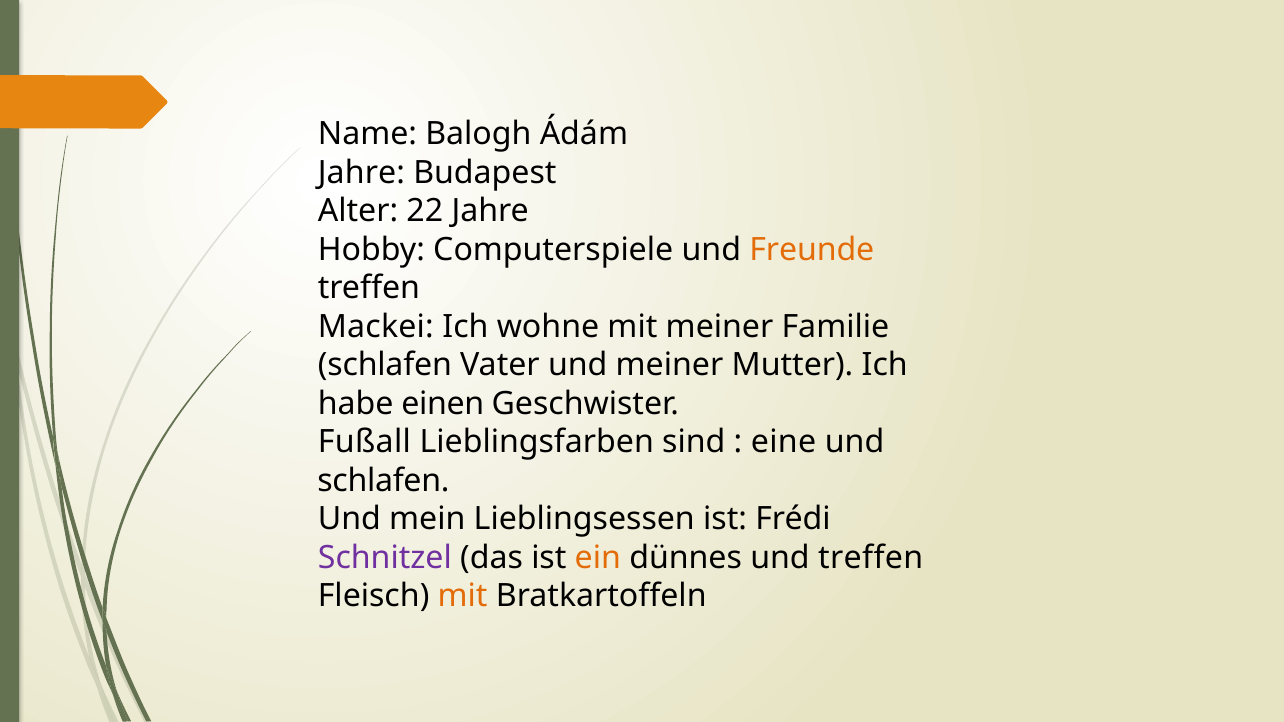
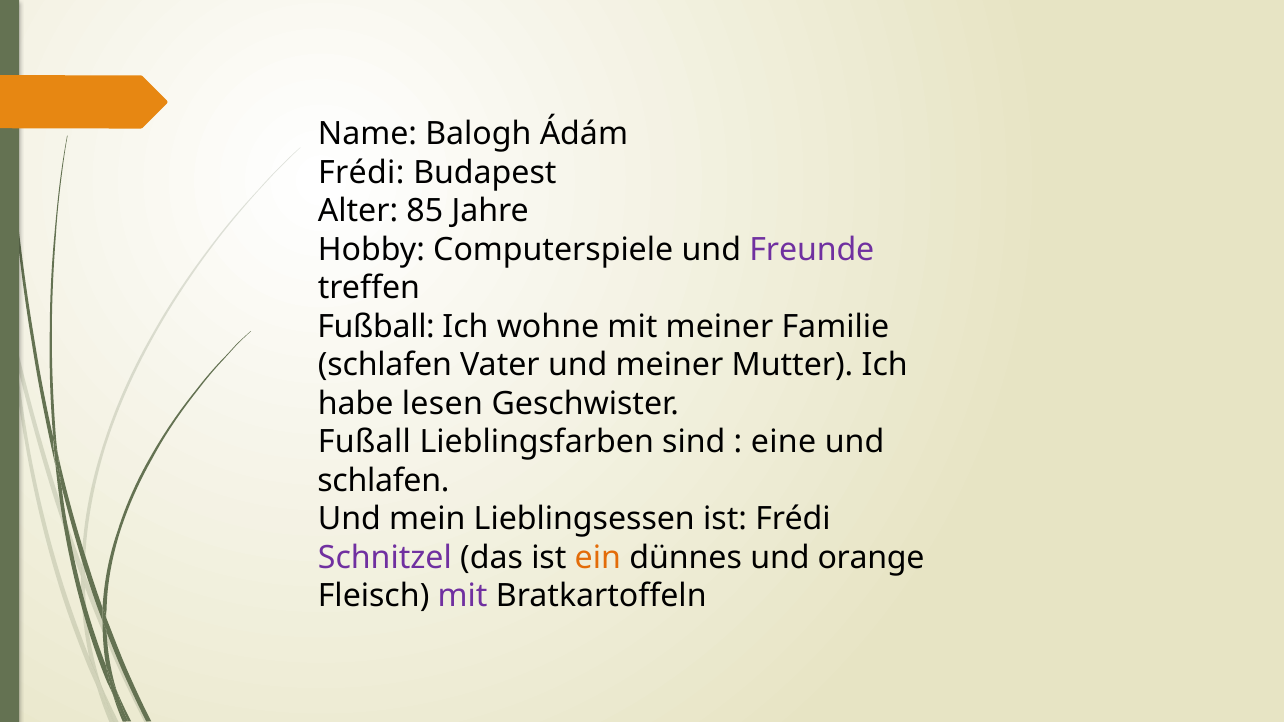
Jahre: Jahre -> Frédi (361, 172)
22: 22 -> 85 (425, 211)
Freunde colour: orange -> purple (812, 250)
Mackei: Mackei -> Fußball (376, 327)
einen: einen -> lesen (442, 404)
und treffen: treffen -> orange (871, 558)
mit colour: orange -> purple (463, 596)
